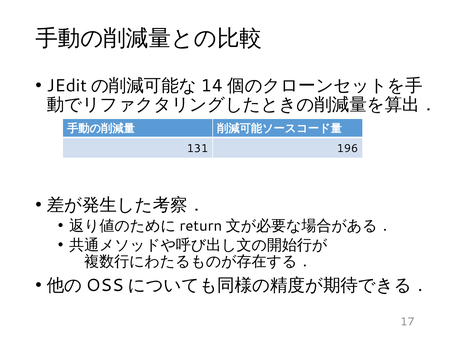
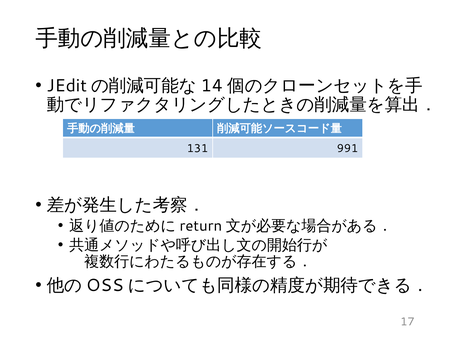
196: 196 -> 991 (347, 148)
